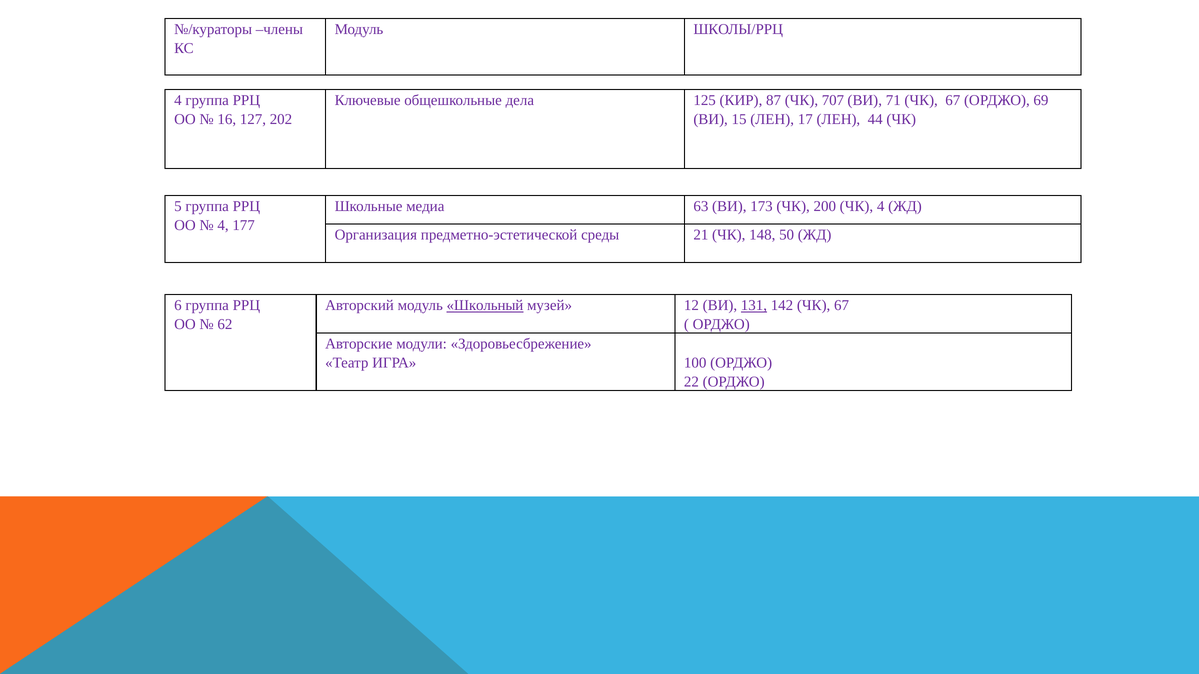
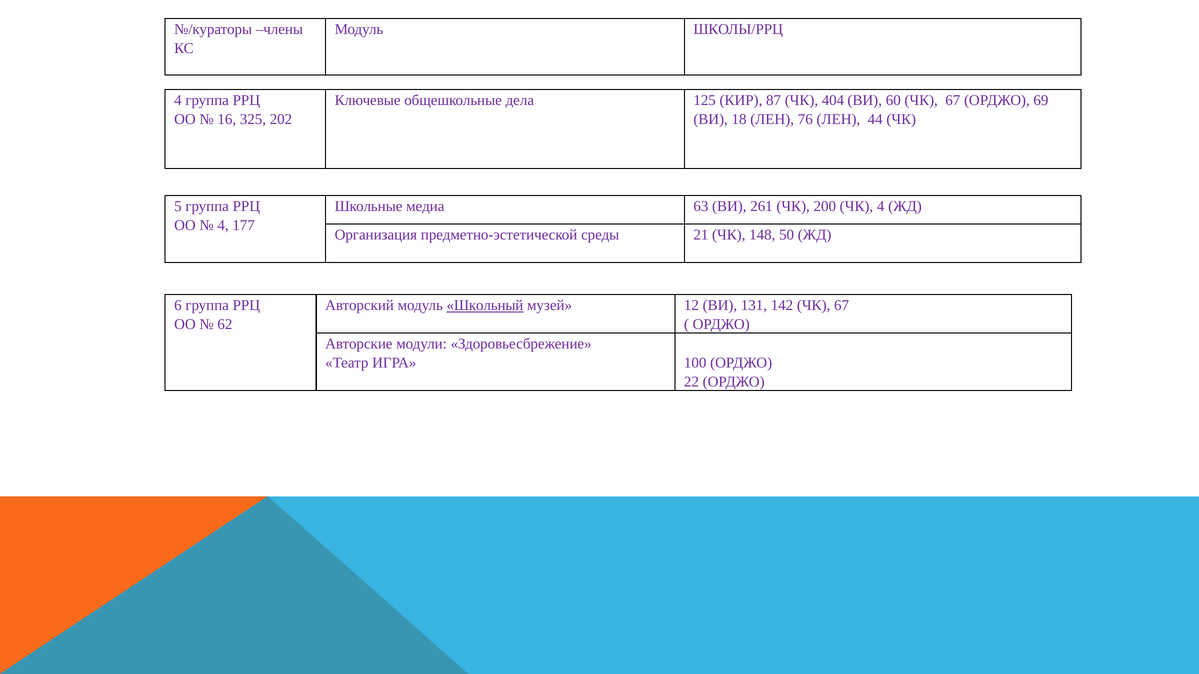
707: 707 -> 404 (833, 100)
71: 71 -> 60 (893, 100)
127: 127 -> 325 (253, 119)
15: 15 -> 18 (739, 119)
17: 17 -> 76 (805, 119)
173: 173 -> 261 (762, 206)
131 underline: present -> none (754, 306)
